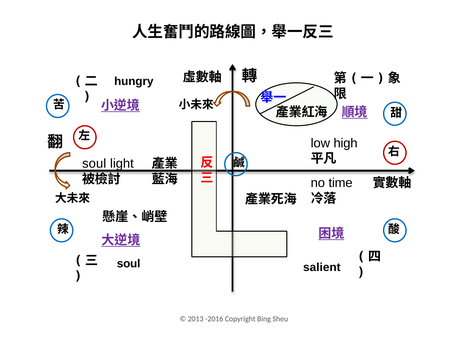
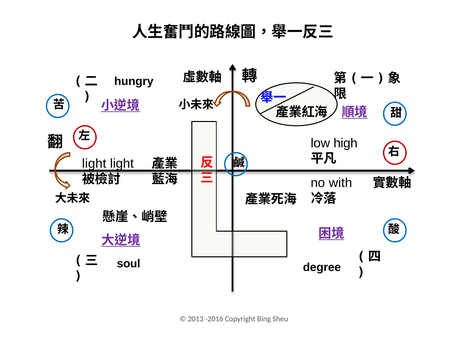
soul: soul -> light (94, 163)
time: time -> with (340, 183)
salient: salient -> degree (322, 267)
